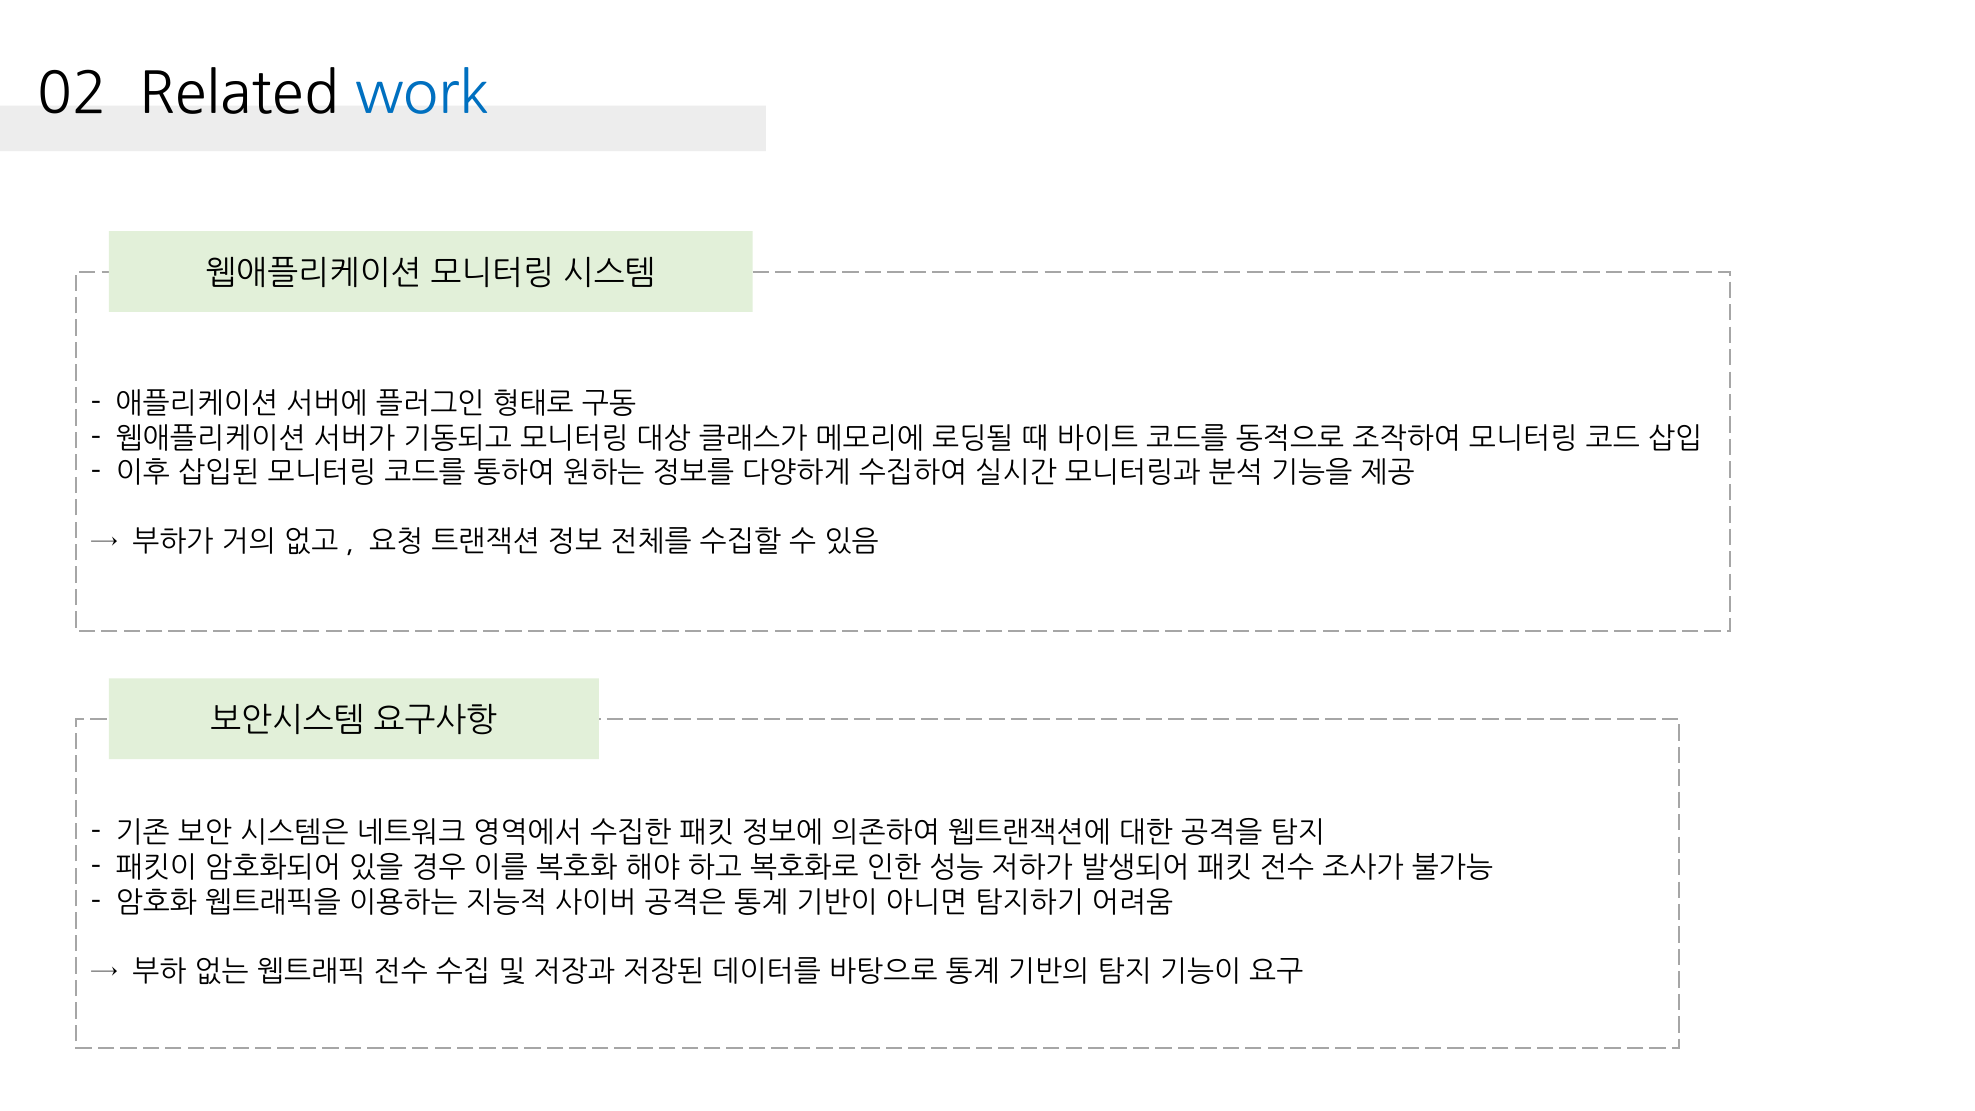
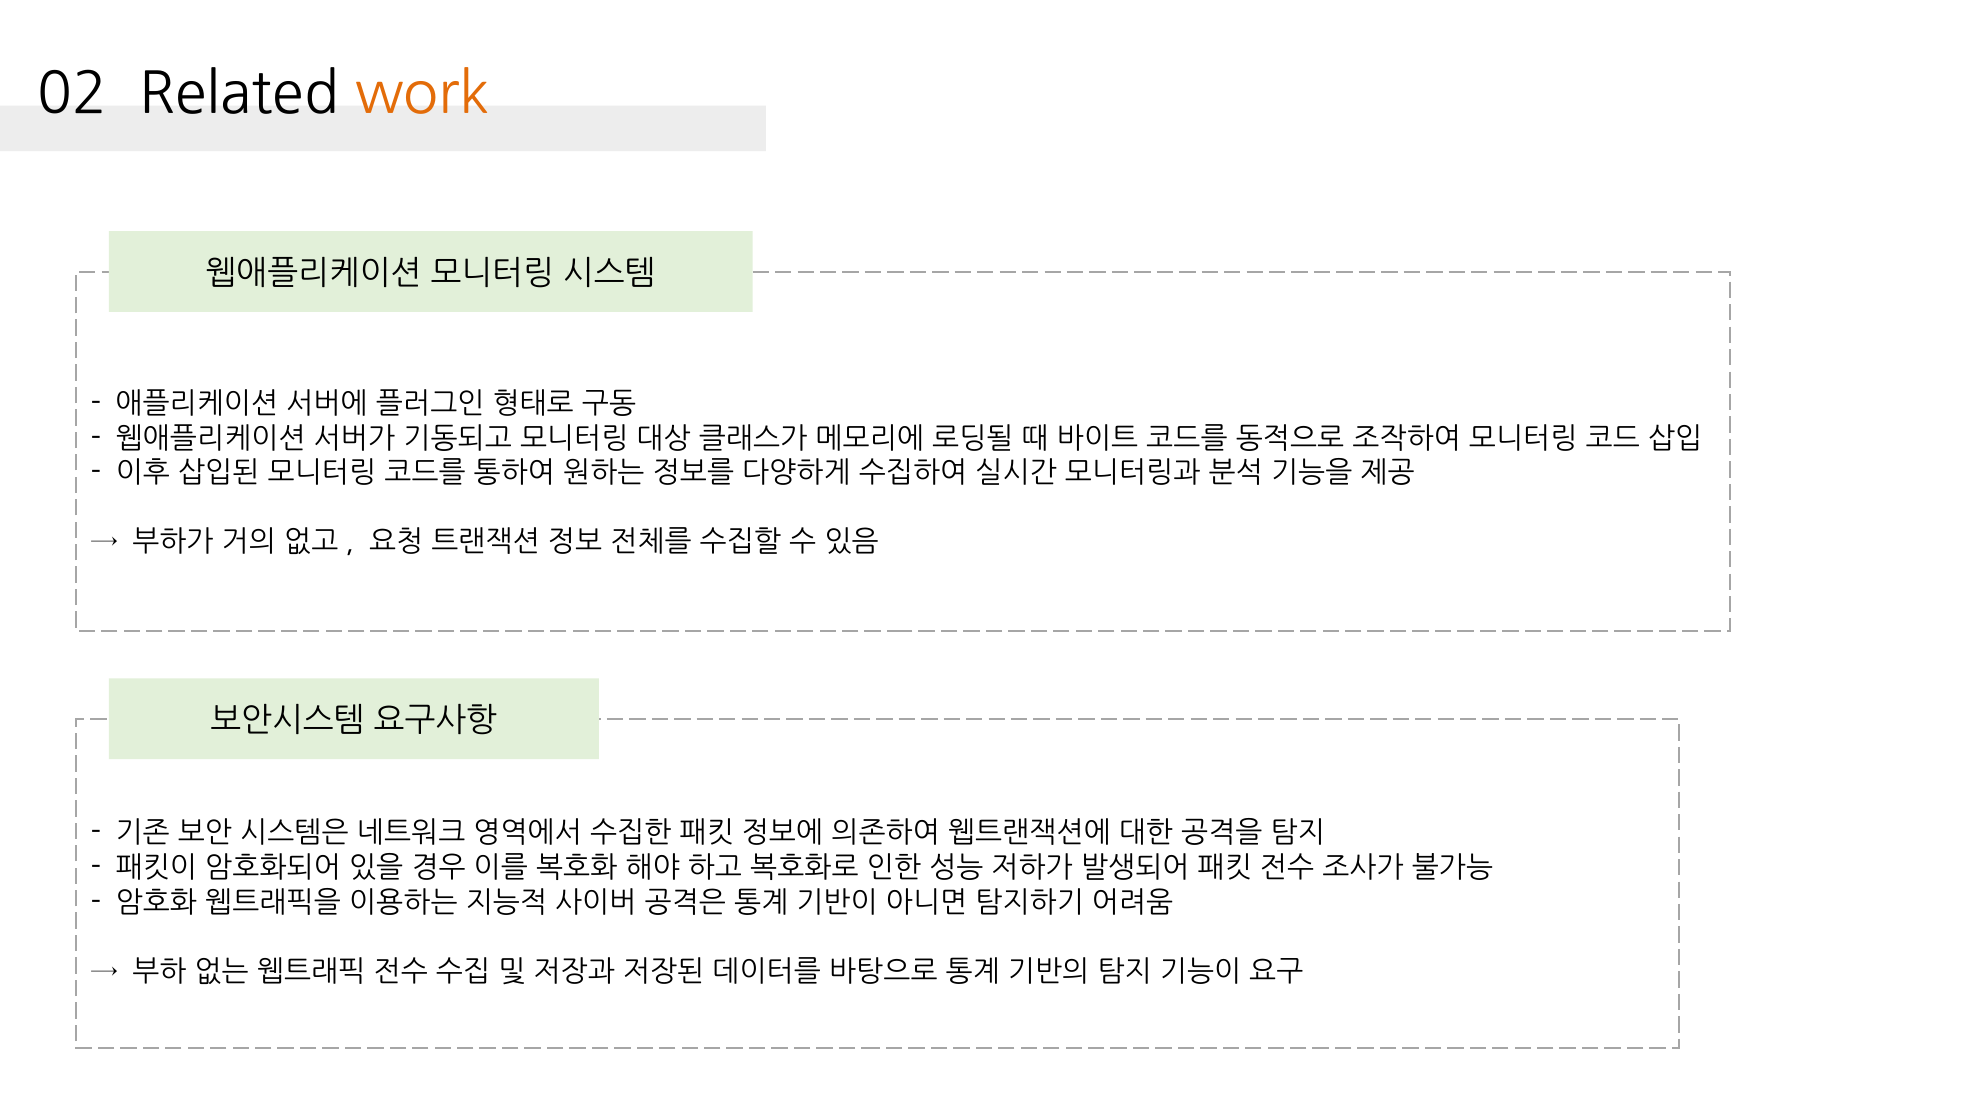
work colour: blue -> orange (422, 94)
